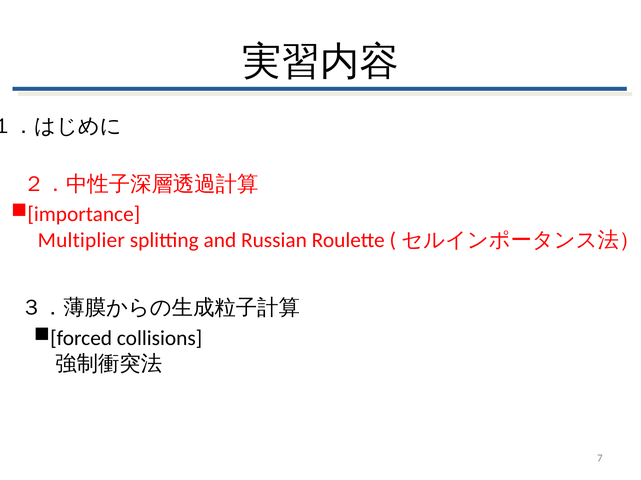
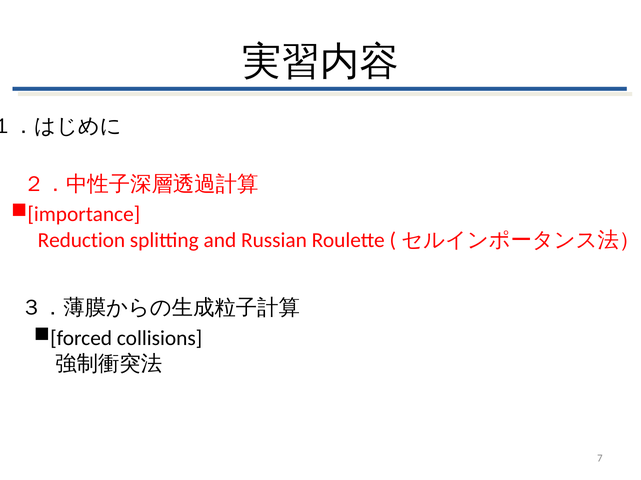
Multiplier: Multiplier -> Reduction (81, 240)
